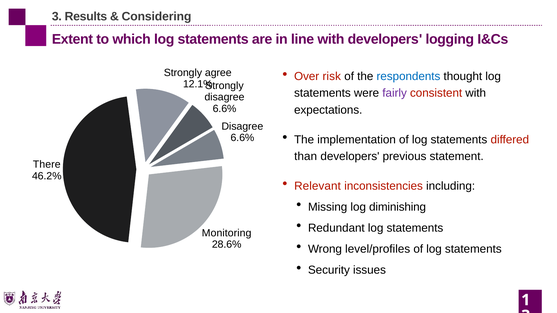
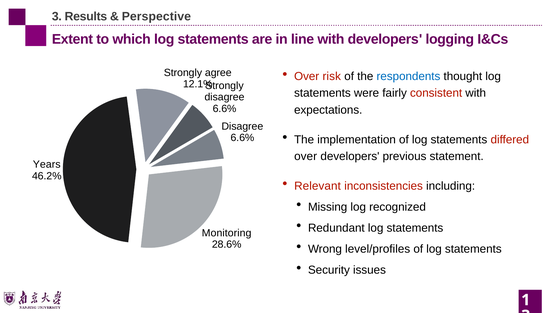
Considering: Considering -> Perspective (156, 16)
fairly colour: purple -> black (395, 93)
than: than -> over (306, 156)
There: There -> Years (47, 165)
diminishing: diminishing -> recognized (398, 207)
